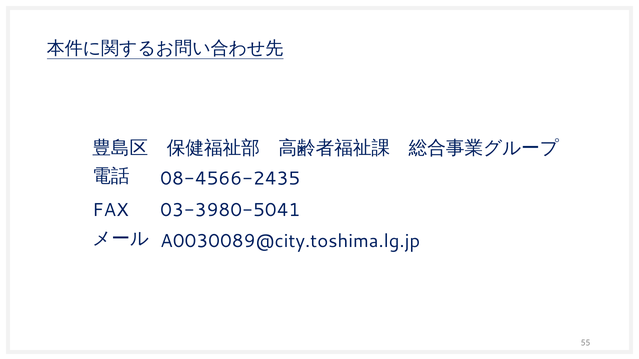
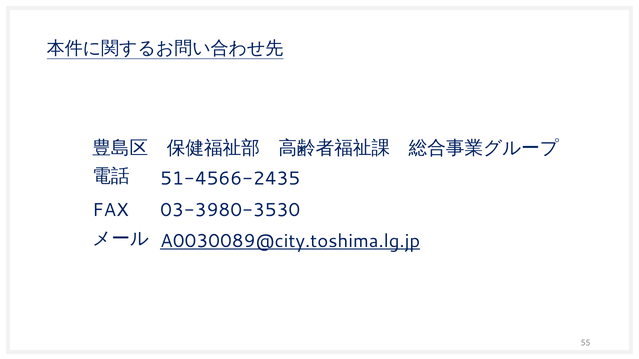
08-4566-2435: 08-4566-2435 -> 51-4566-2435 (230, 179)
03-3980-5041: 03-3980-5041 -> 03-3980-3530 (230, 210)
A0030089@city.toshima.lg.jp underline: none -> present (290, 241)
